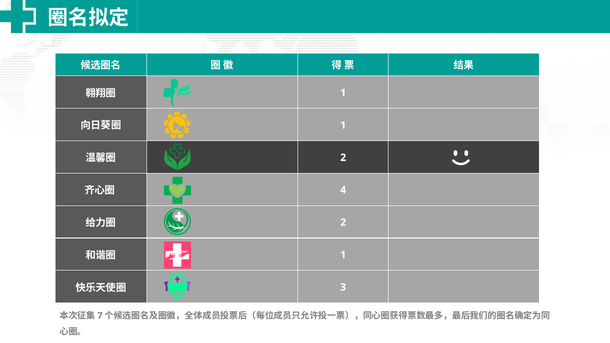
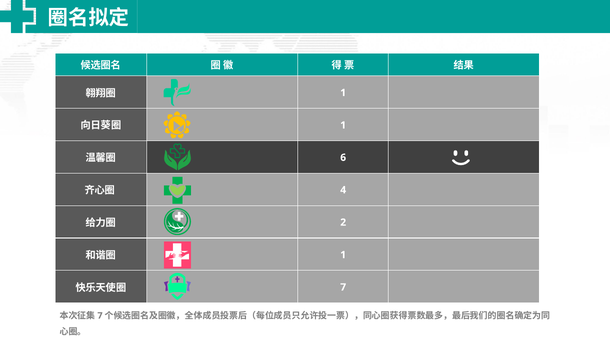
2: 2 -> 6 (343, 158)
3: 3 -> 7 (343, 287)
